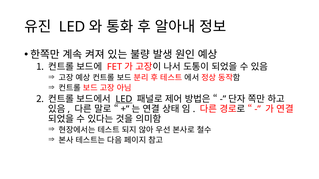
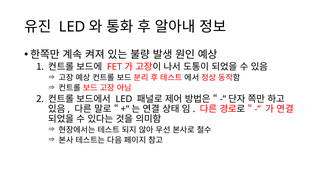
LED underline: present -> none (124, 99)
